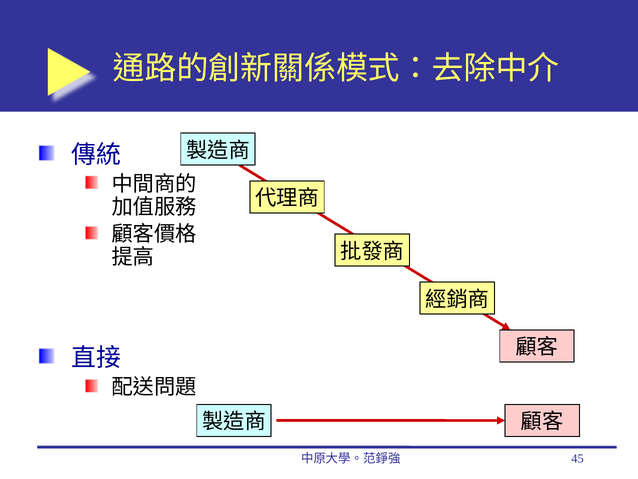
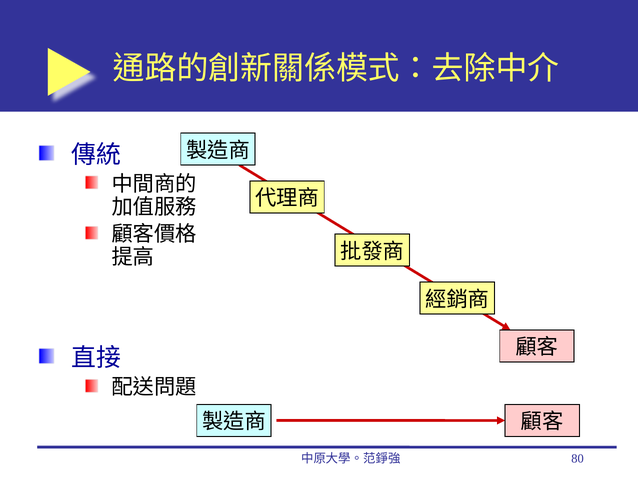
45: 45 -> 80 (578, 458)
